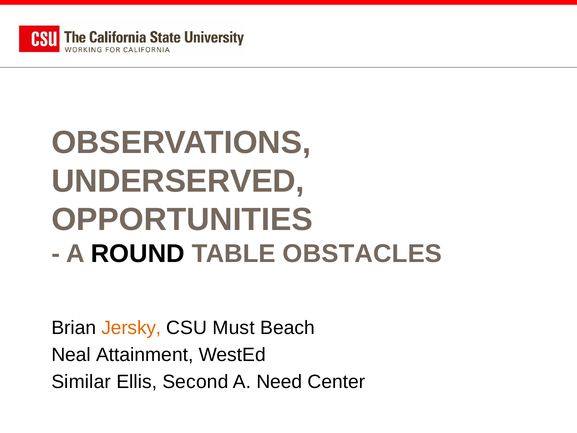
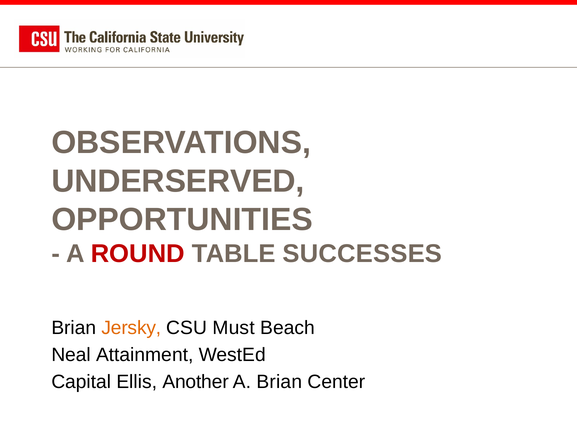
ROUND colour: black -> red (138, 254)
OBSTACLES: OBSTACLES -> SUCCESSES (362, 254)
Similar: Similar -> Capital (81, 382)
Second: Second -> Another (196, 382)
A Need: Need -> Brian (279, 382)
